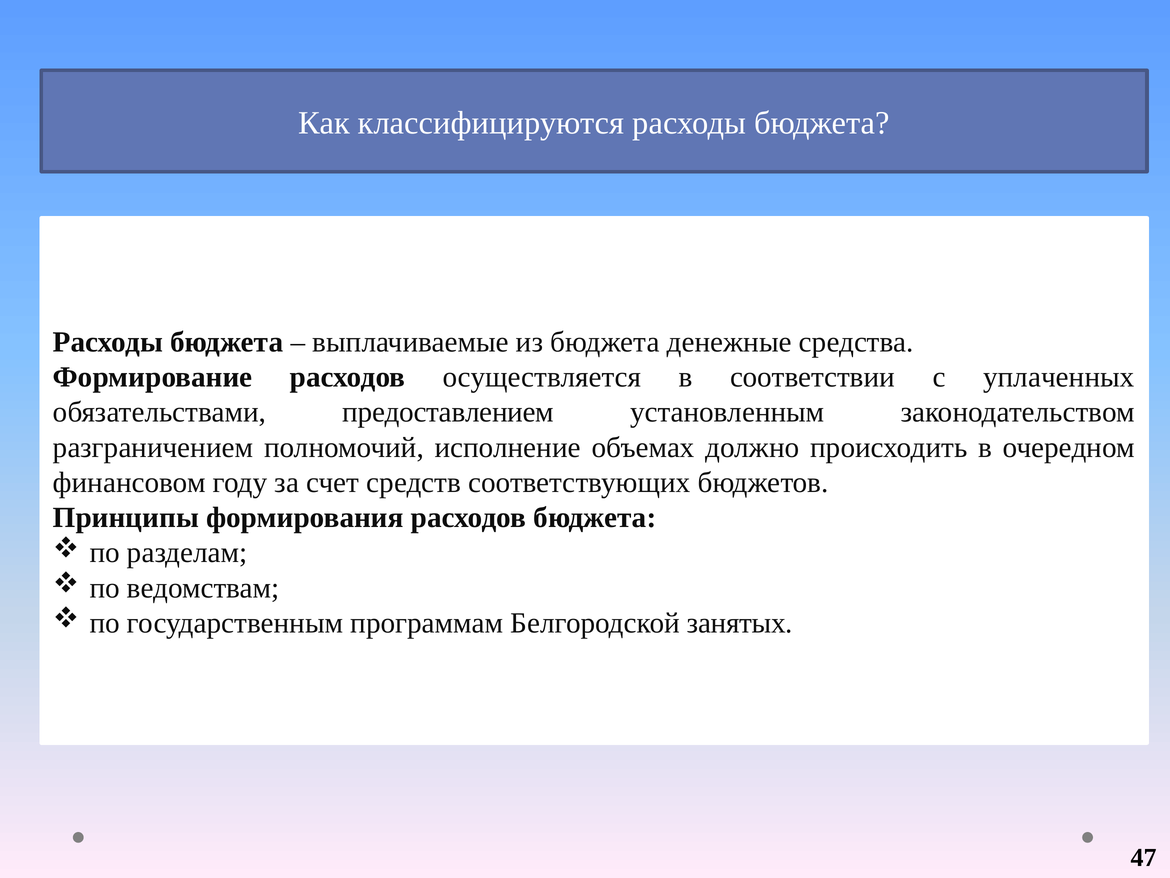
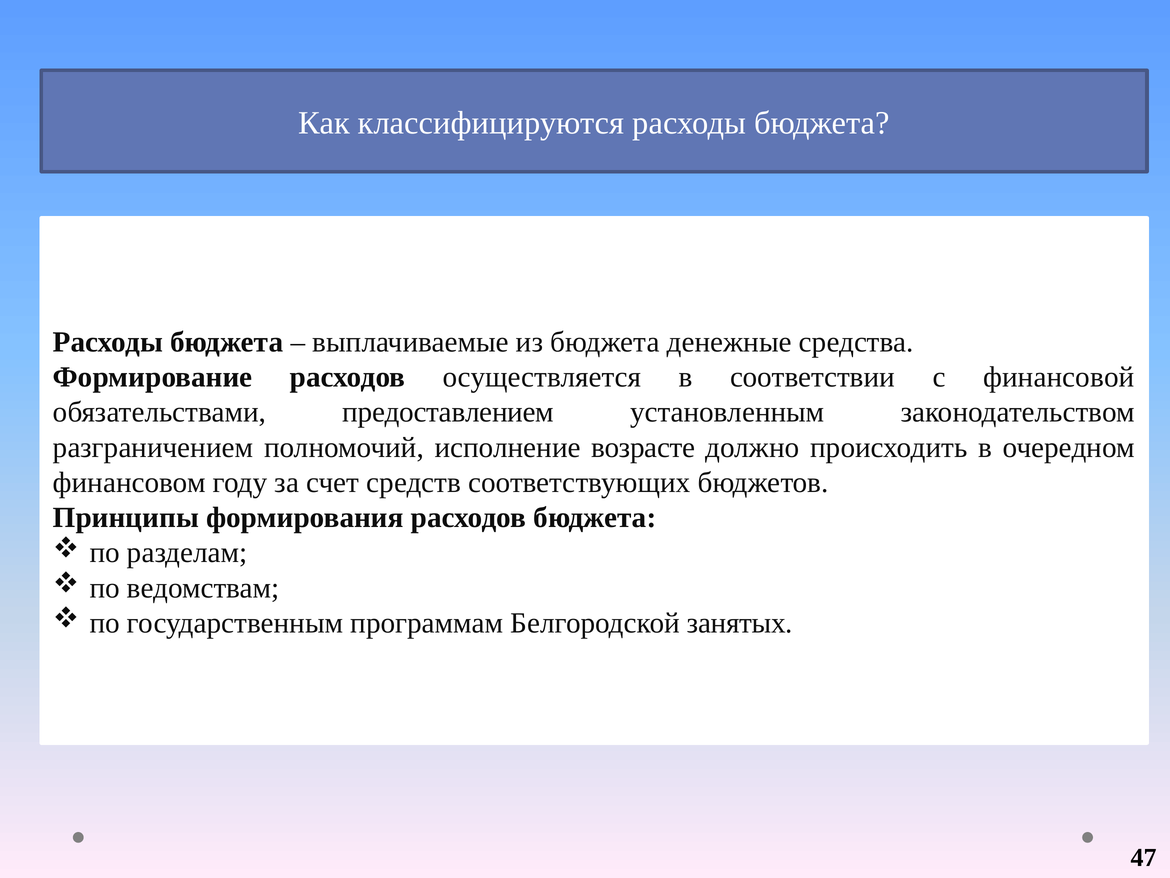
уплаченных: уплаченных -> финансовой (1059, 377)
объемах: объемах -> возрасте (643, 447)
